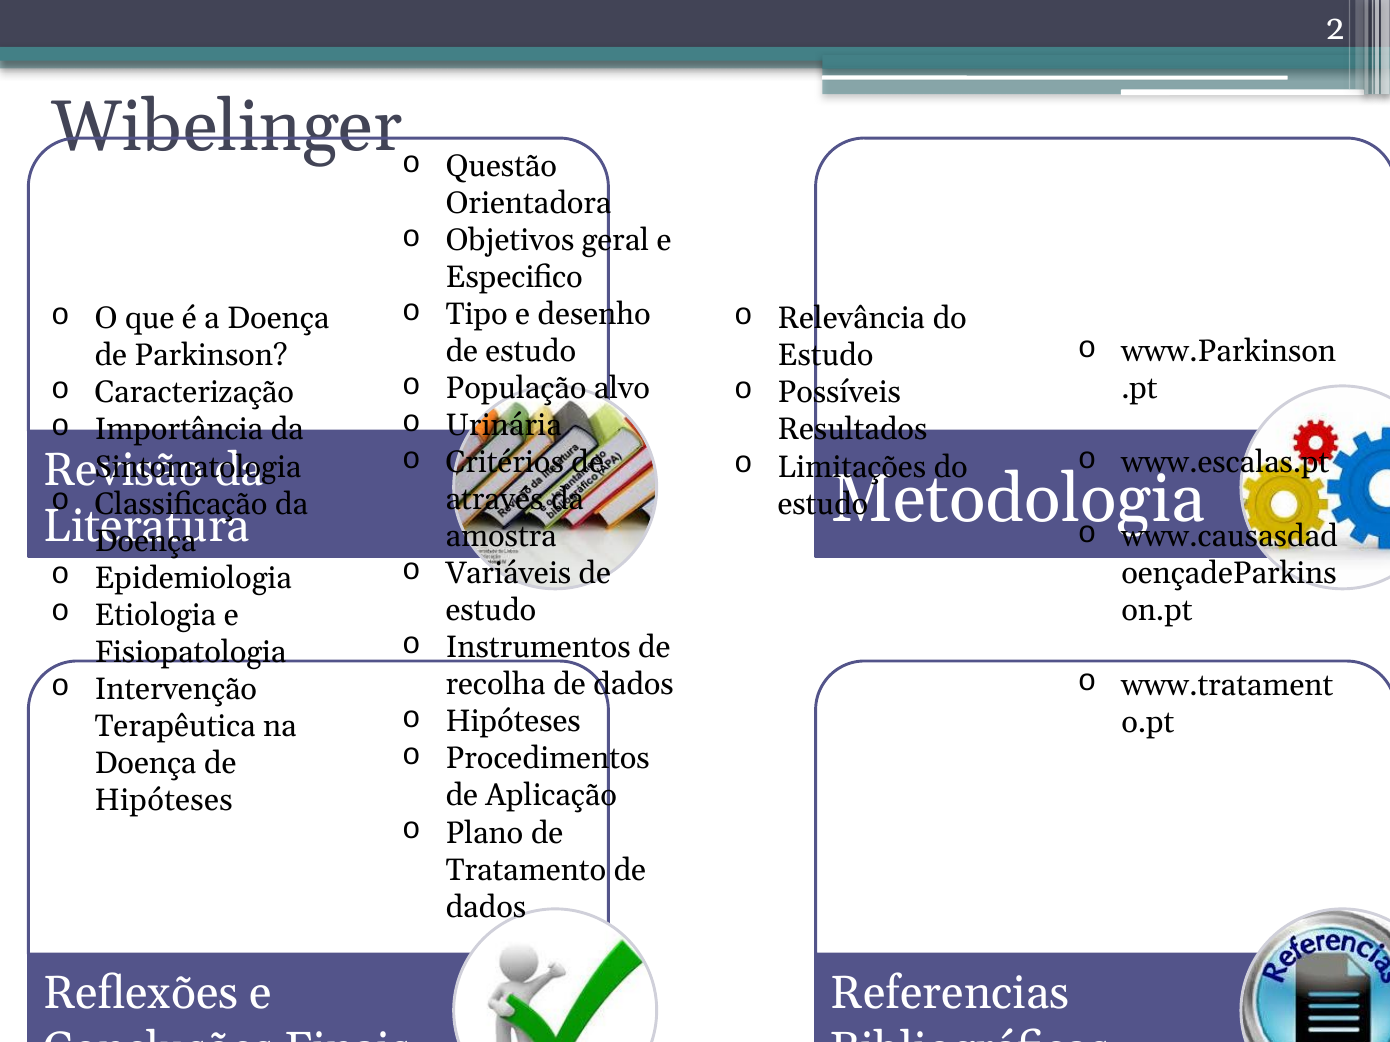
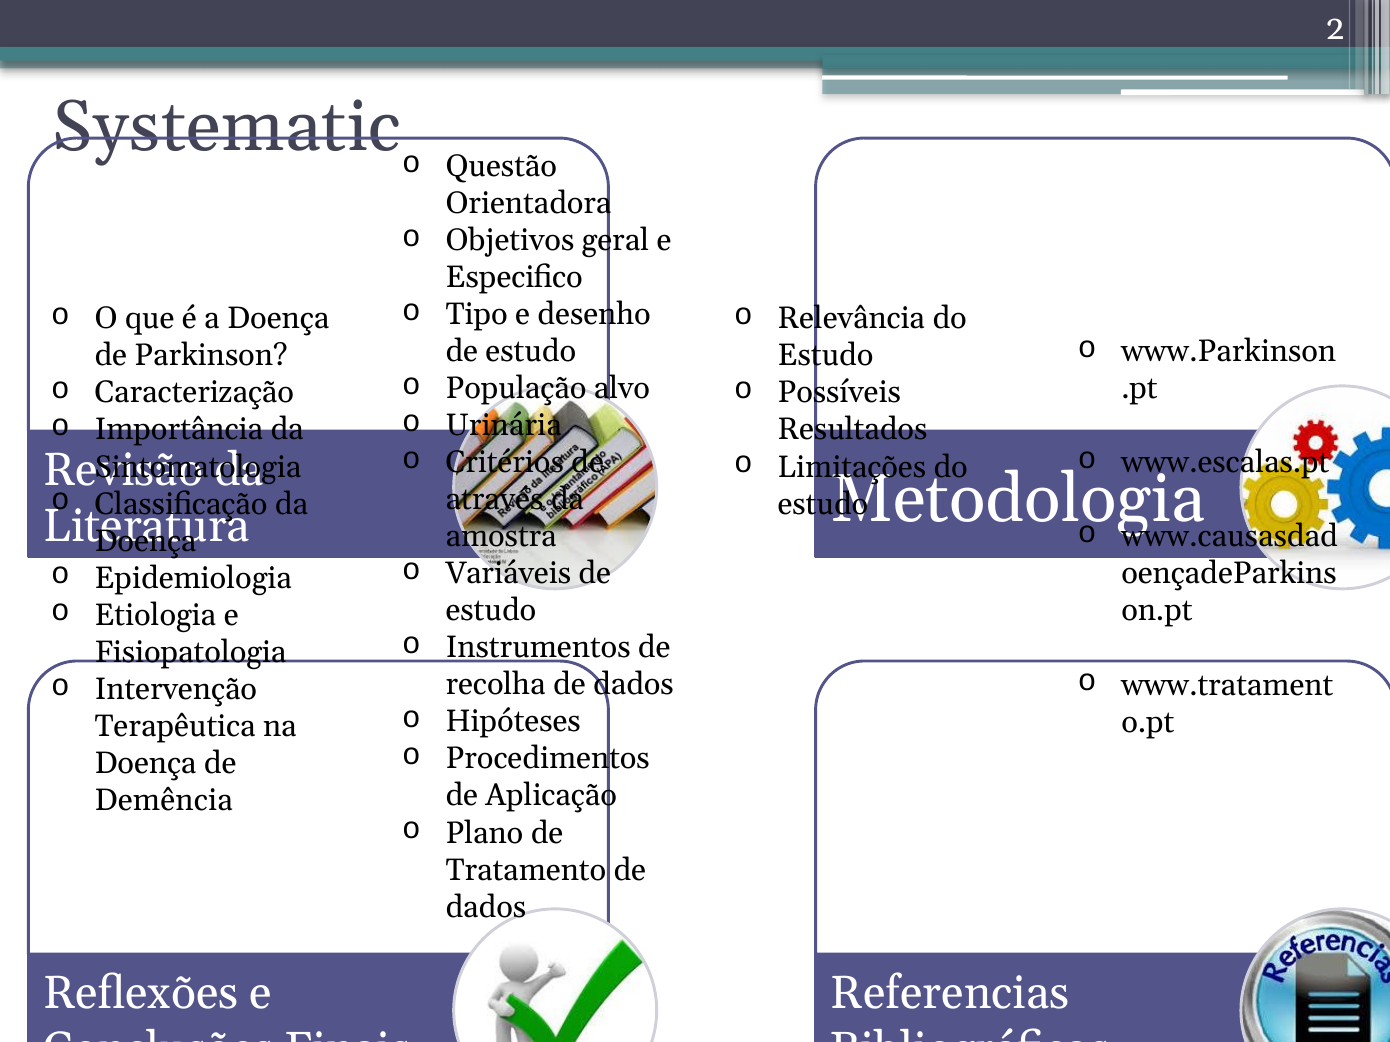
Wibelinger: Wibelinger -> Systematic (227, 127)
Hipóteses: Hipóteses -> Demência (164, 801)
